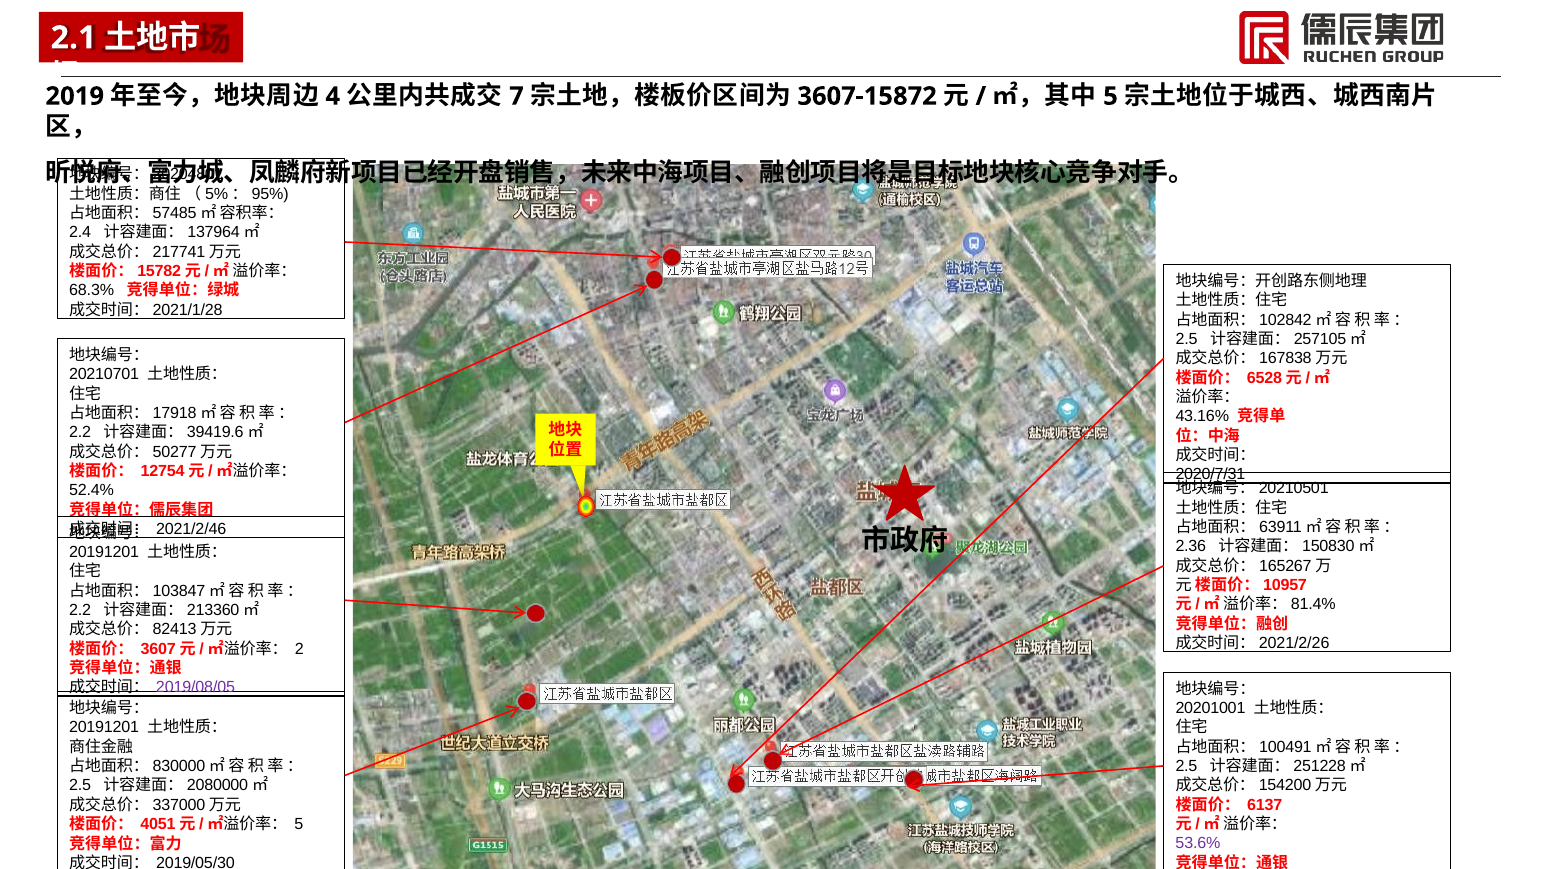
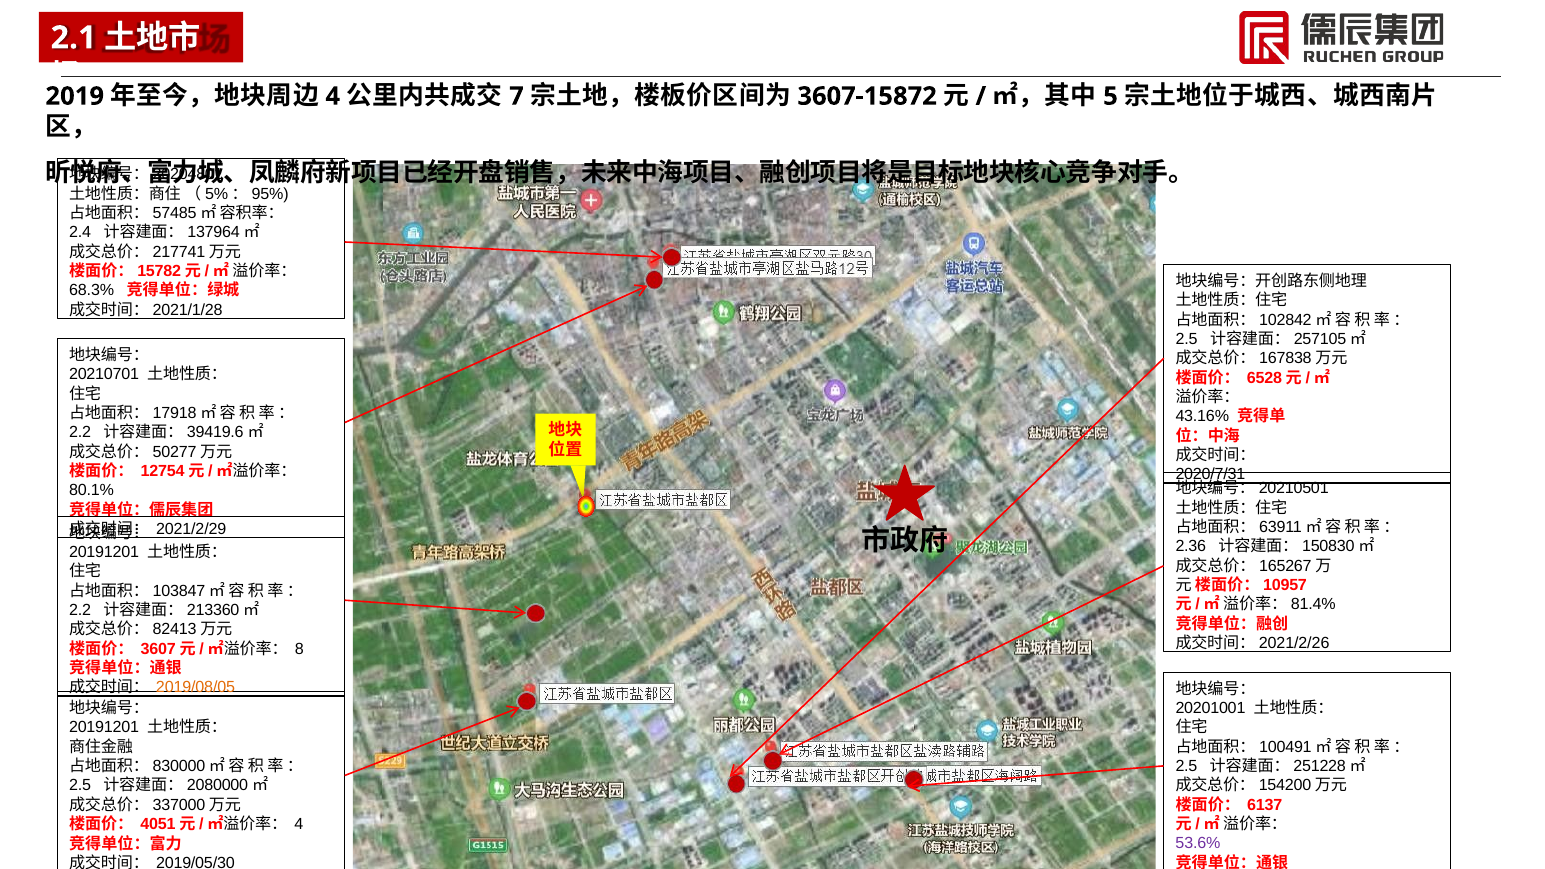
52.4%: 52.4% -> 80.1% (92, 491)
2021/2/46: 2021/2/46 -> 2021/2/29 (191, 529)
2: 2 -> 8 (299, 649)
2019/08/05 colour: purple -> orange (196, 688)
5: 5 -> 4 (299, 824)
